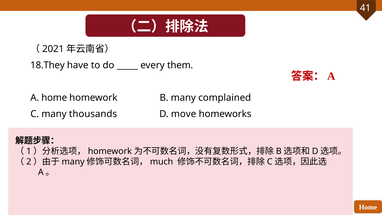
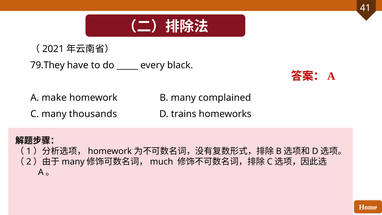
18.They: 18.They -> 79.They (47, 65)
them: them -> black (180, 65)
A home: home -> make (54, 98)
move: move -> trains (184, 114)
